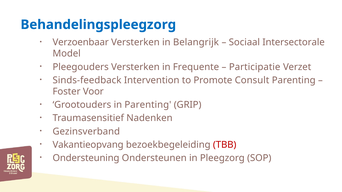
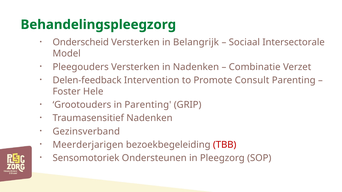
Behandelingspleegzorg colour: blue -> green (98, 25)
Verzoenbaar: Verzoenbaar -> Onderscheid (81, 42)
in Frequente: Frequente -> Nadenken (196, 67)
Participatie: Participatie -> Combinatie (255, 67)
Sinds-feedback: Sinds-feedback -> Delen-feedback (87, 80)
Voor: Voor -> Hele (93, 92)
Vakantieopvang: Vakantieopvang -> Meerderjarigen (88, 145)
Ondersteuning: Ondersteuning -> Sensomotoriek (86, 158)
